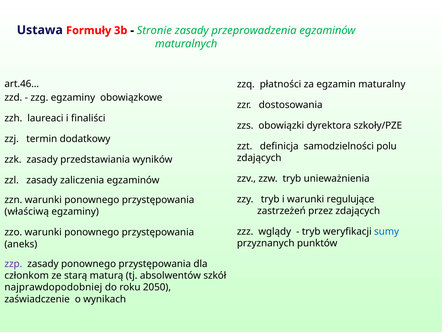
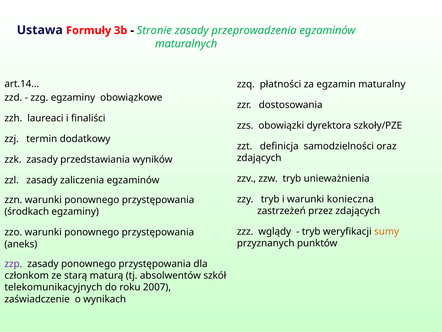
art.46…: art.46… -> art.14… (22, 84)
polu: polu -> oraz (386, 146)
regulujące: regulujące -> konieczna (350, 199)
właściwą: właściwą -> środkach (27, 211)
sumy colour: blue -> orange (387, 231)
najprawdopodobniej: najprawdopodobniej -> telekomunikacyjnych (53, 287)
2050: 2050 -> 2007 (157, 287)
